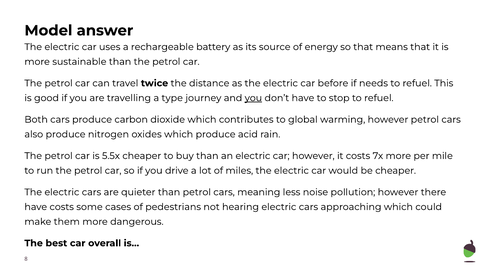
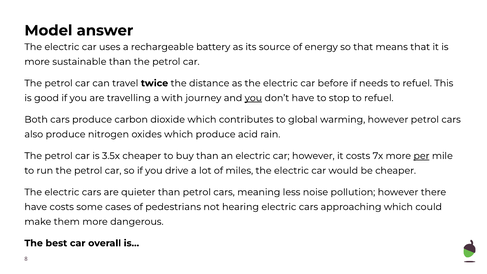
type: type -> with (172, 98)
5.5x: 5.5x -> 3.5x (111, 156)
per underline: none -> present (421, 156)
